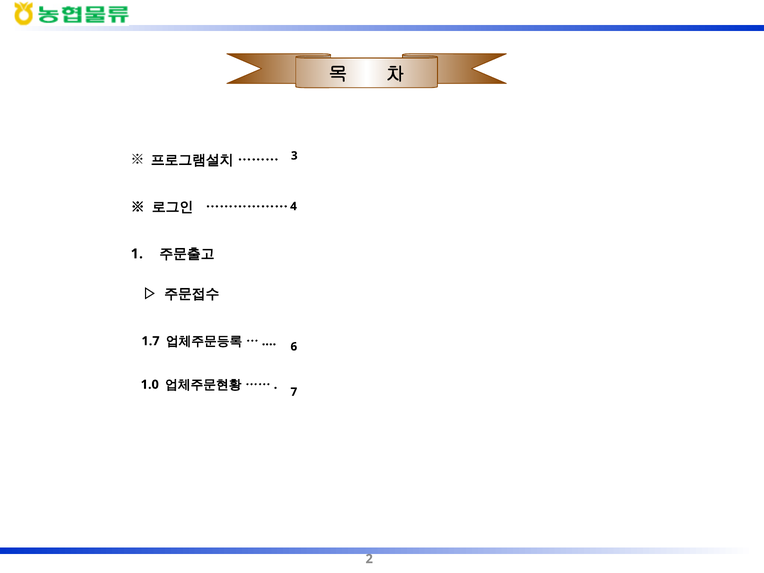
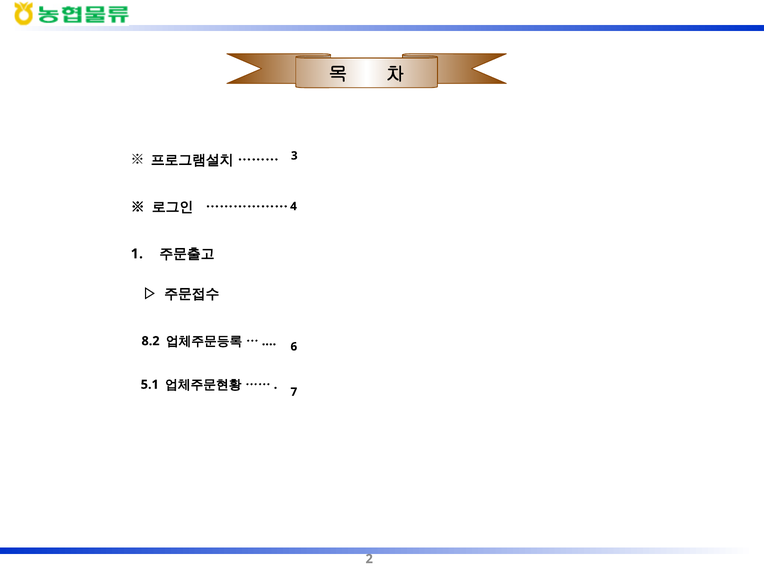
1.7: 1.7 -> 8.2 (151, 341)
1.0: 1.0 -> 5.1 (150, 385)
